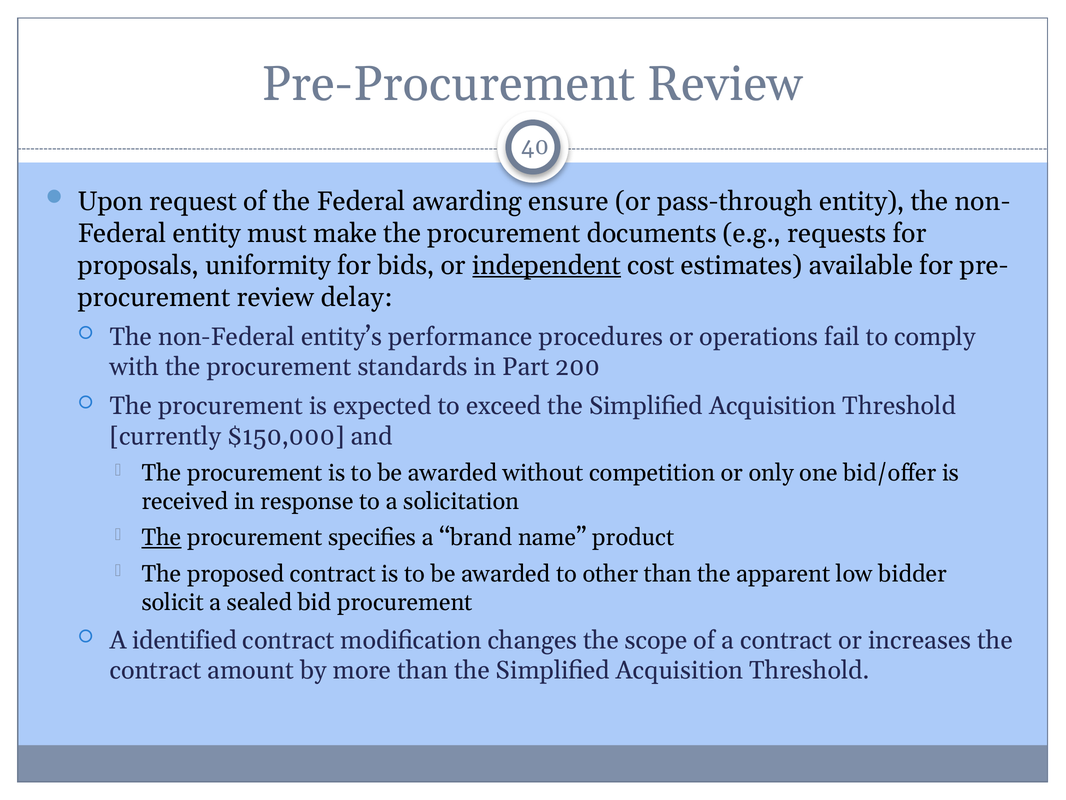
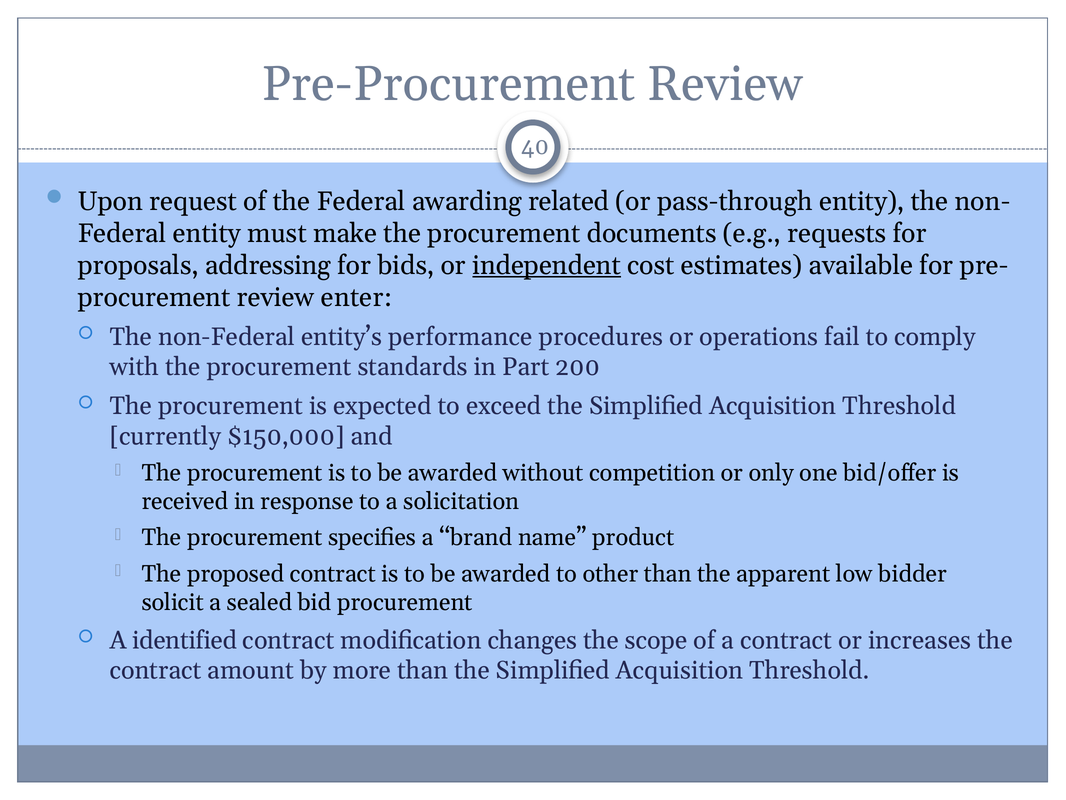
ensure: ensure -> related (569, 201)
uniformity: uniformity -> addressing (268, 265)
delay: delay -> enter (356, 297)
The underline: present -> none (161, 537)
